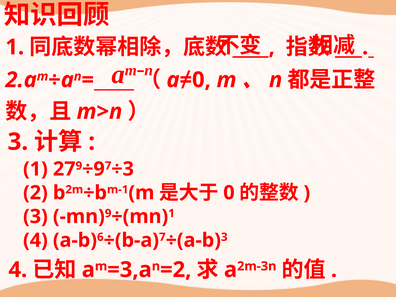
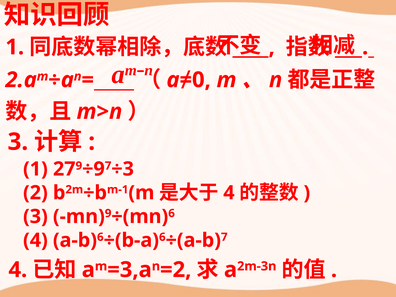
0: 0 -> 4 (229, 193)
1: 1 -> 6 (172, 213)
7: 7 -> 6 (162, 237)
3: 3 -> 7 (224, 237)
